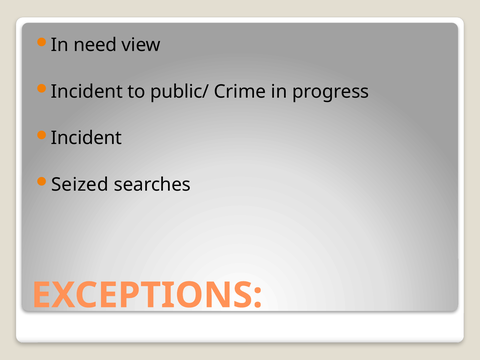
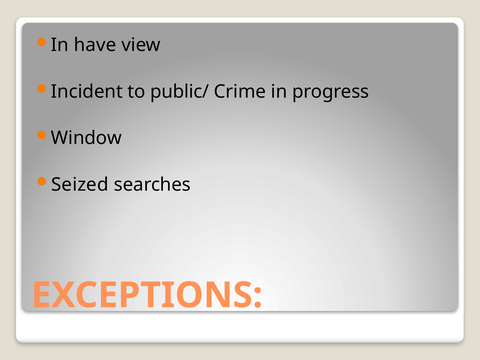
need: need -> have (95, 45)
Incident: Incident -> Window (86, 138)
